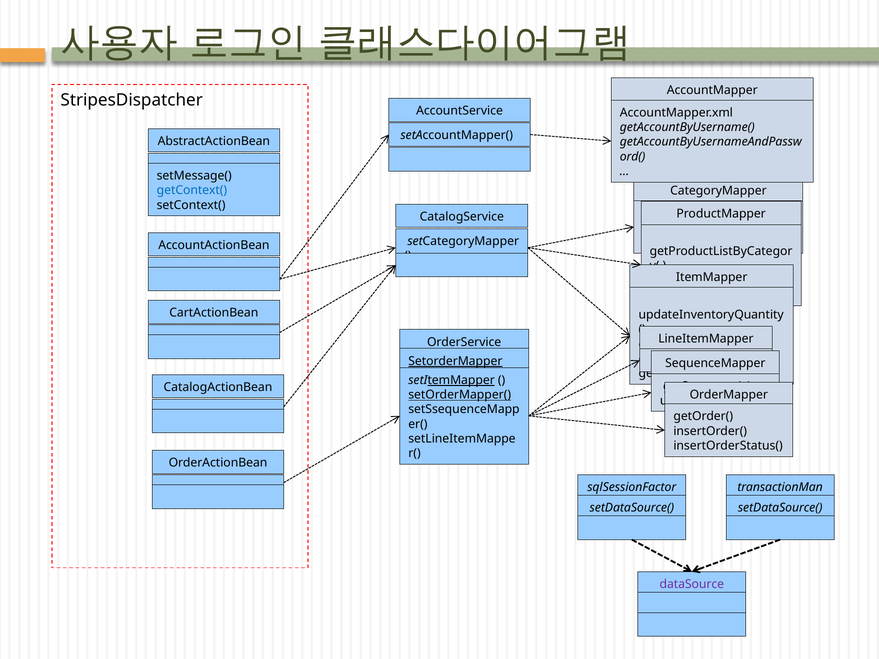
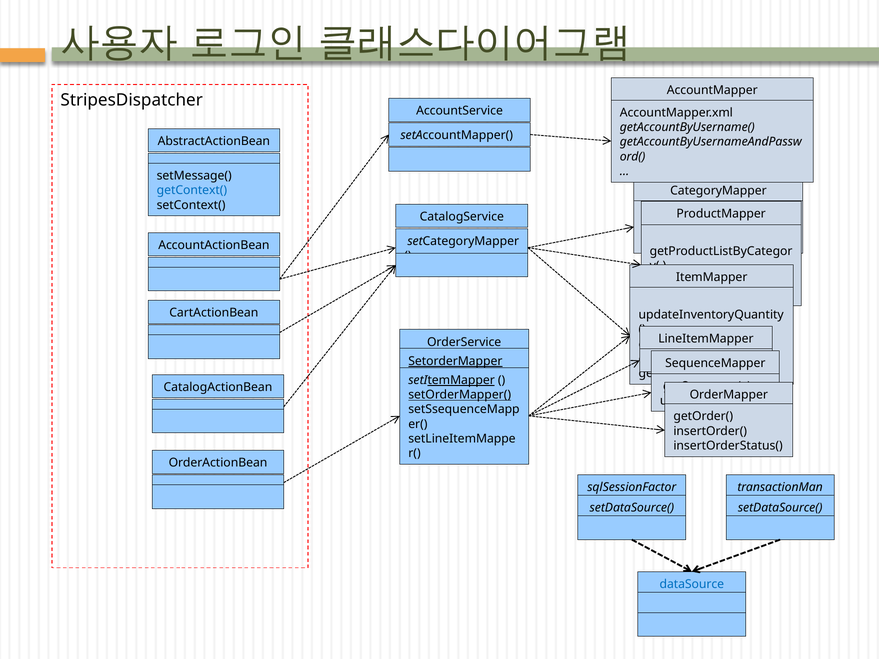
dataSource colour: purple -> blue (692, 584)
